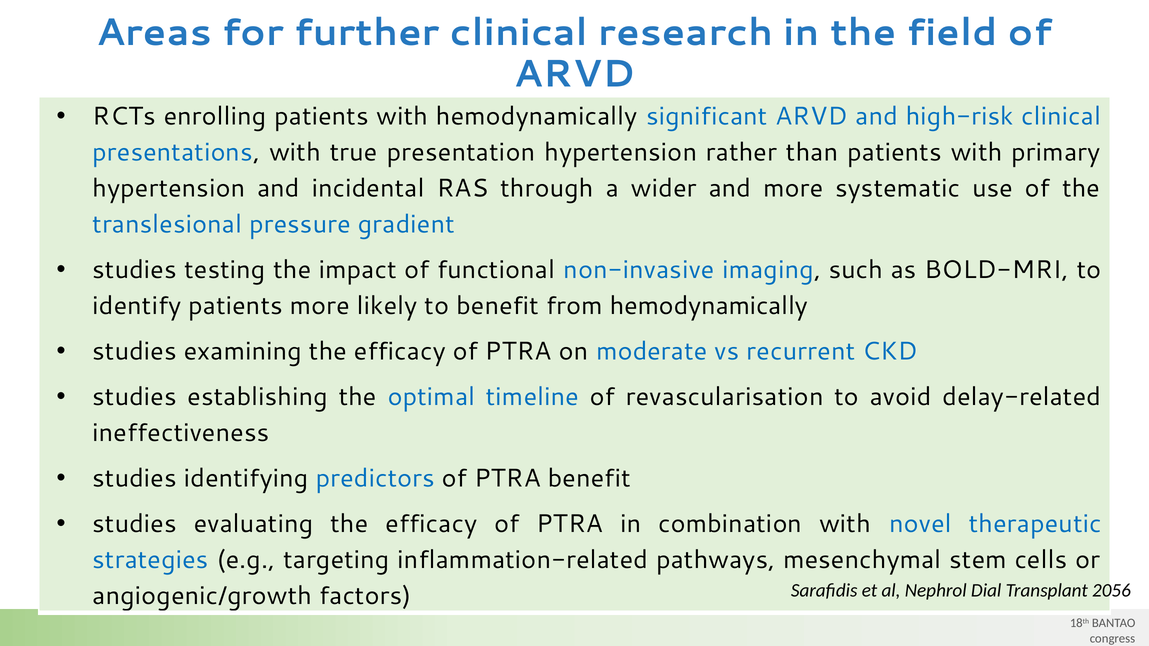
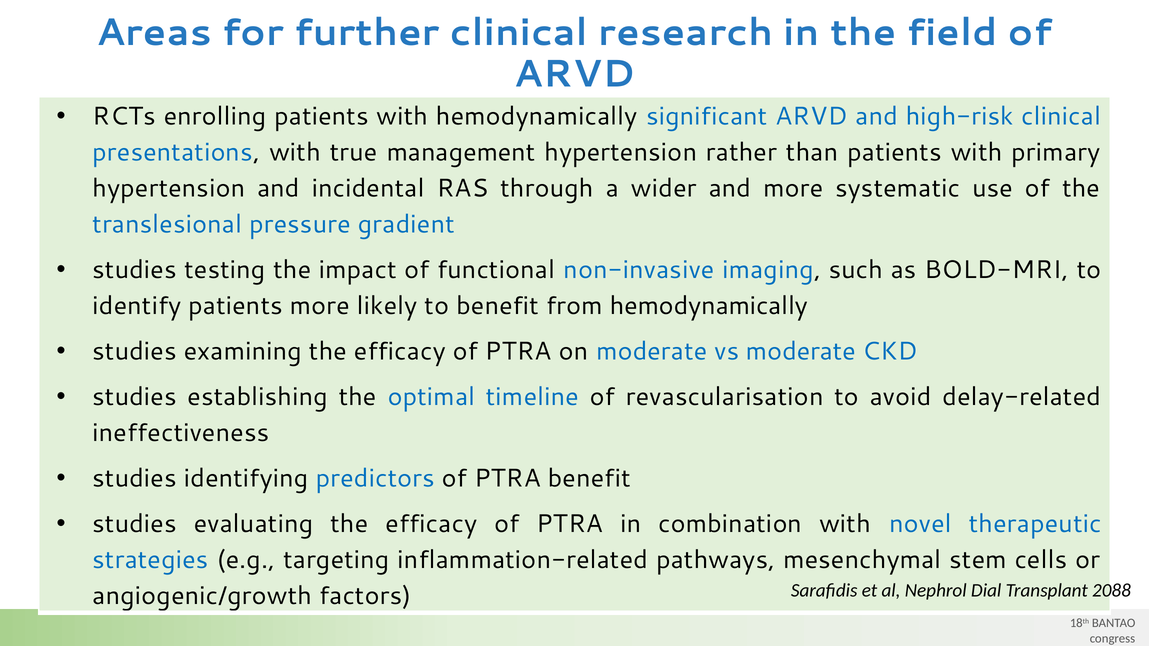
presentation: presentation -> management (461, 152)
vs recurrent: recurrent -> moderate (801, 352)
2056: 2056 -> 2088 (1111, 591)
